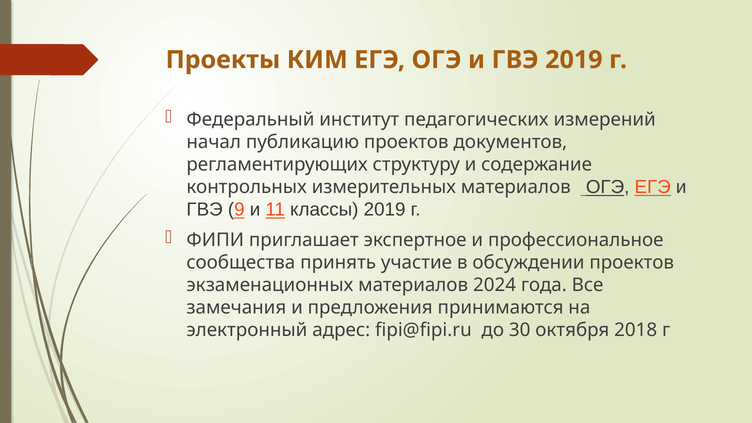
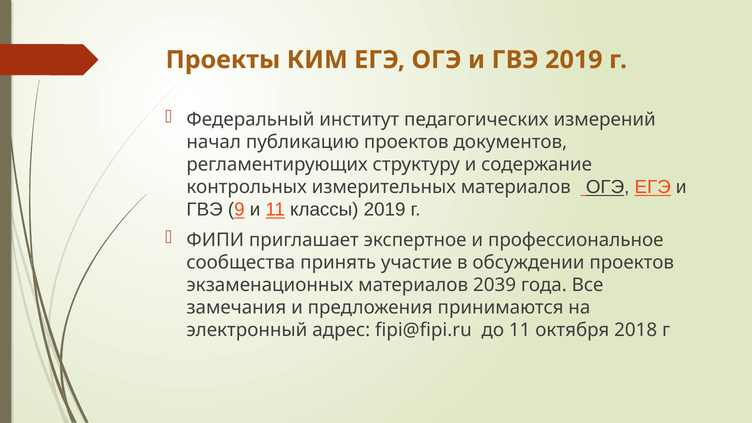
2024: 2024 -> 2039 (495, 285)
до 30: 30 -> 11 (520, 330)
